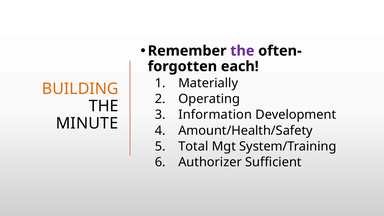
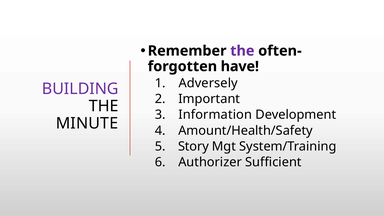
each: each -> have (240, 66)
Materially: Materially -> Adversely (208, 83)
BUILDING colour: orange -> purple (80, 89)
Operating: Operating -> Important (209, 99)
Total: Total -> Story (193, 146)
